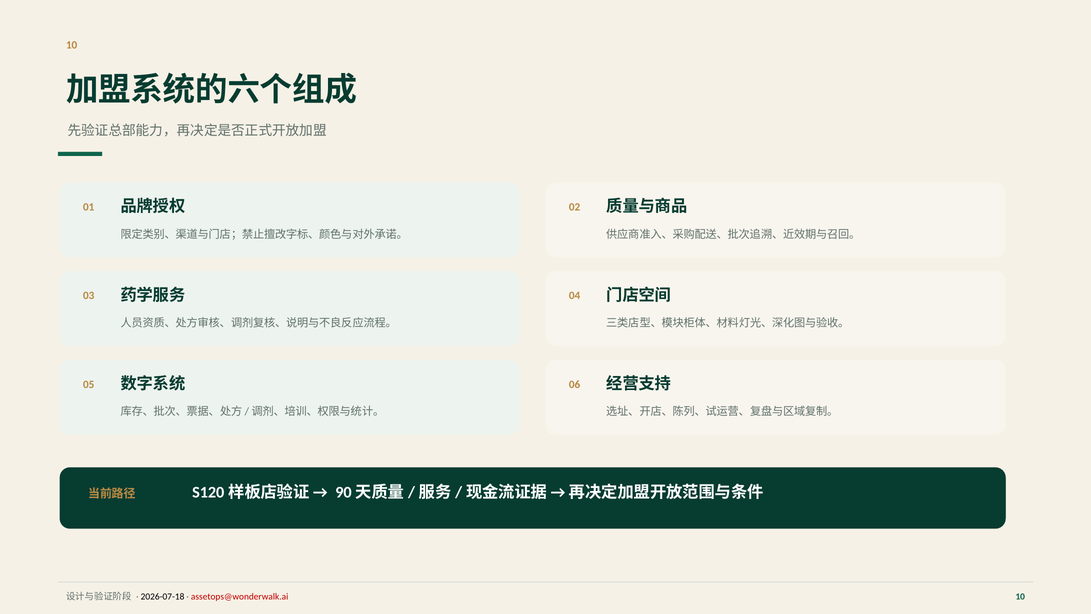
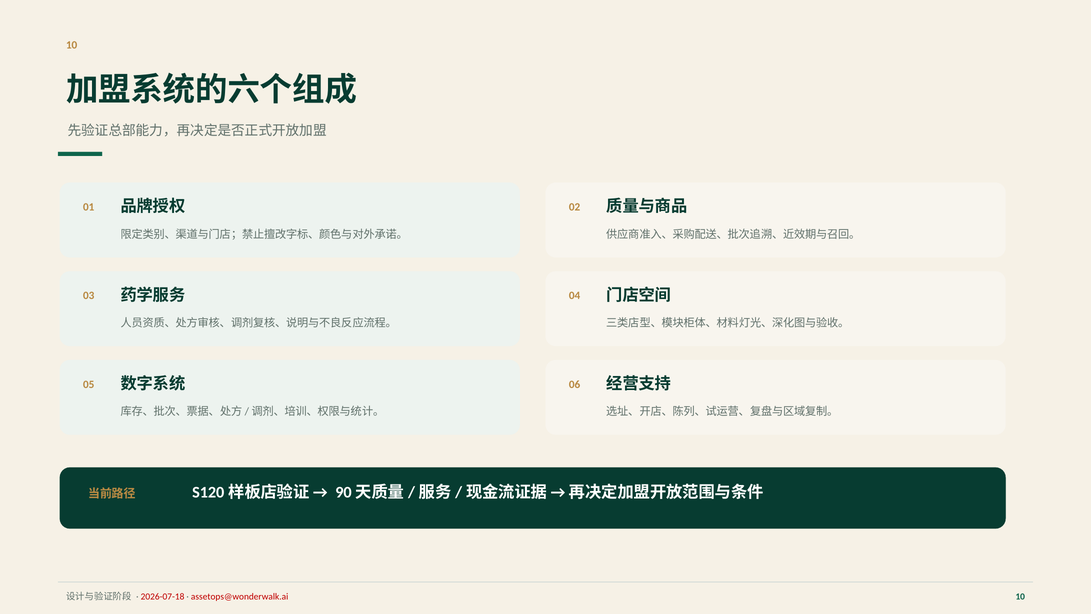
2026-07-18 colour: black -> red (162, 596)
